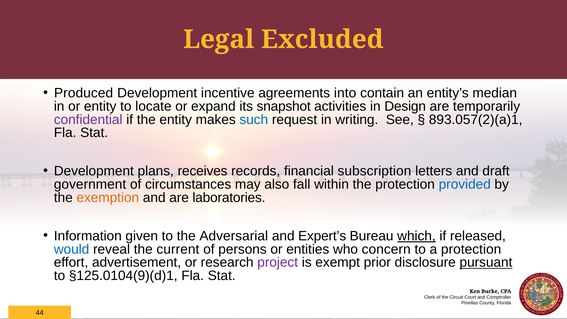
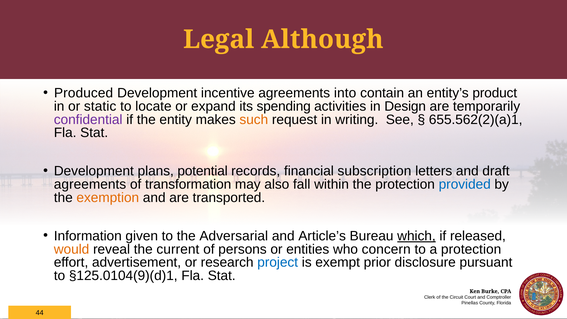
Excluded: Excluded -> Although (322, 39)
median: median -> product (495, 93)
or entity: entity -> static (100, 106)
snapshot: snapshot -> spending (284, 106)
such colour: blue -> orange (254, 119)
893.057(2)(a)1: 893.057(2)(a)1 -> 655.562(2)(a)1 (476, 119)
receives: receives -> potential (203, 171)
government: government -> agreements (90, 184)
circumstances: circumstances -> transformation (188, 184)
laboratories: laboratories -> transported (229, 198)
Expert’s: Expert’s -> Article’s (322, 236)
would colour: blue -> orange (72, 249)
project colour: purple -> blue (278, 262)
pursuant underline: present -> none (486, 262)
